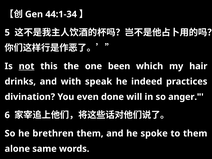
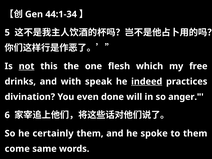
been: been -> flesh (119, 66)
hair: hair -> free (198, 66)
indeed underline: none -> present (147, 82)
brethren: brethren -> certainly (53, 133)
alone: alone -> come (17, 149)
